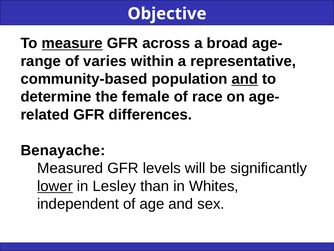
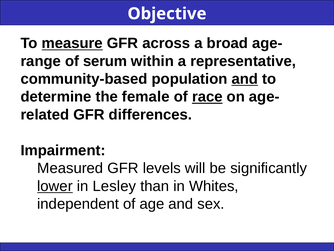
varies: varies -> serum (105, 61)
race underline: none -> present (207, 97)
Benayache: Benayache -> Impairment (63, 150)
